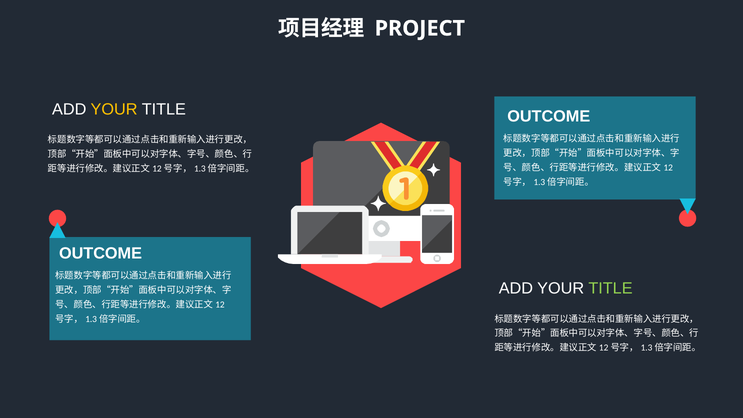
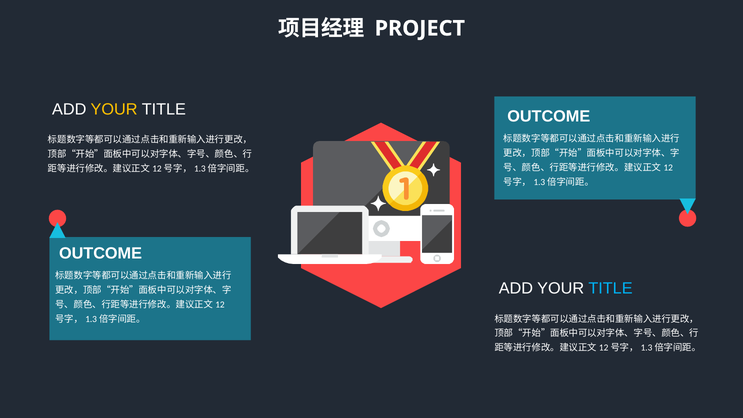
TITLE colour: light green -> light blue (611, 289)
